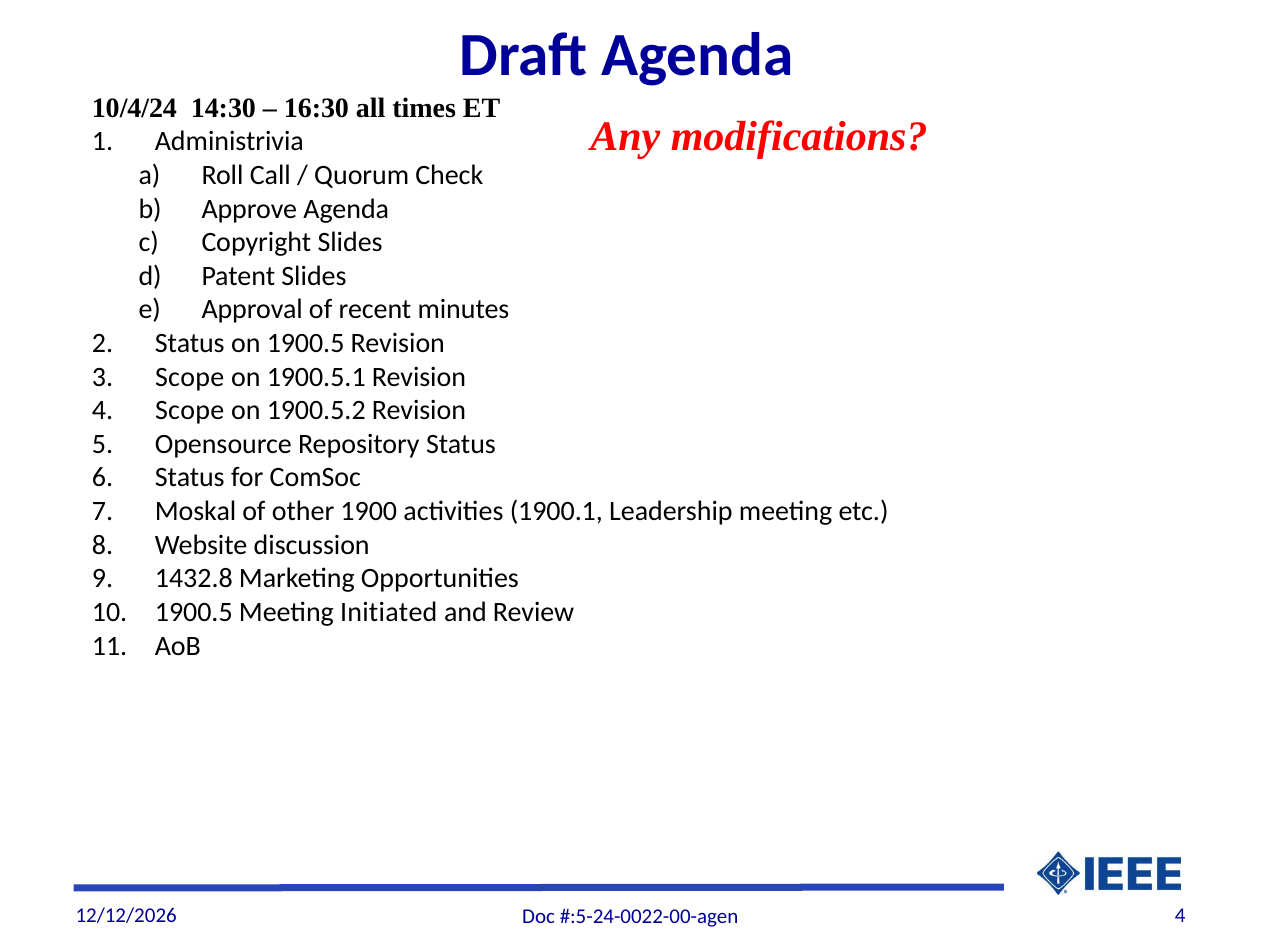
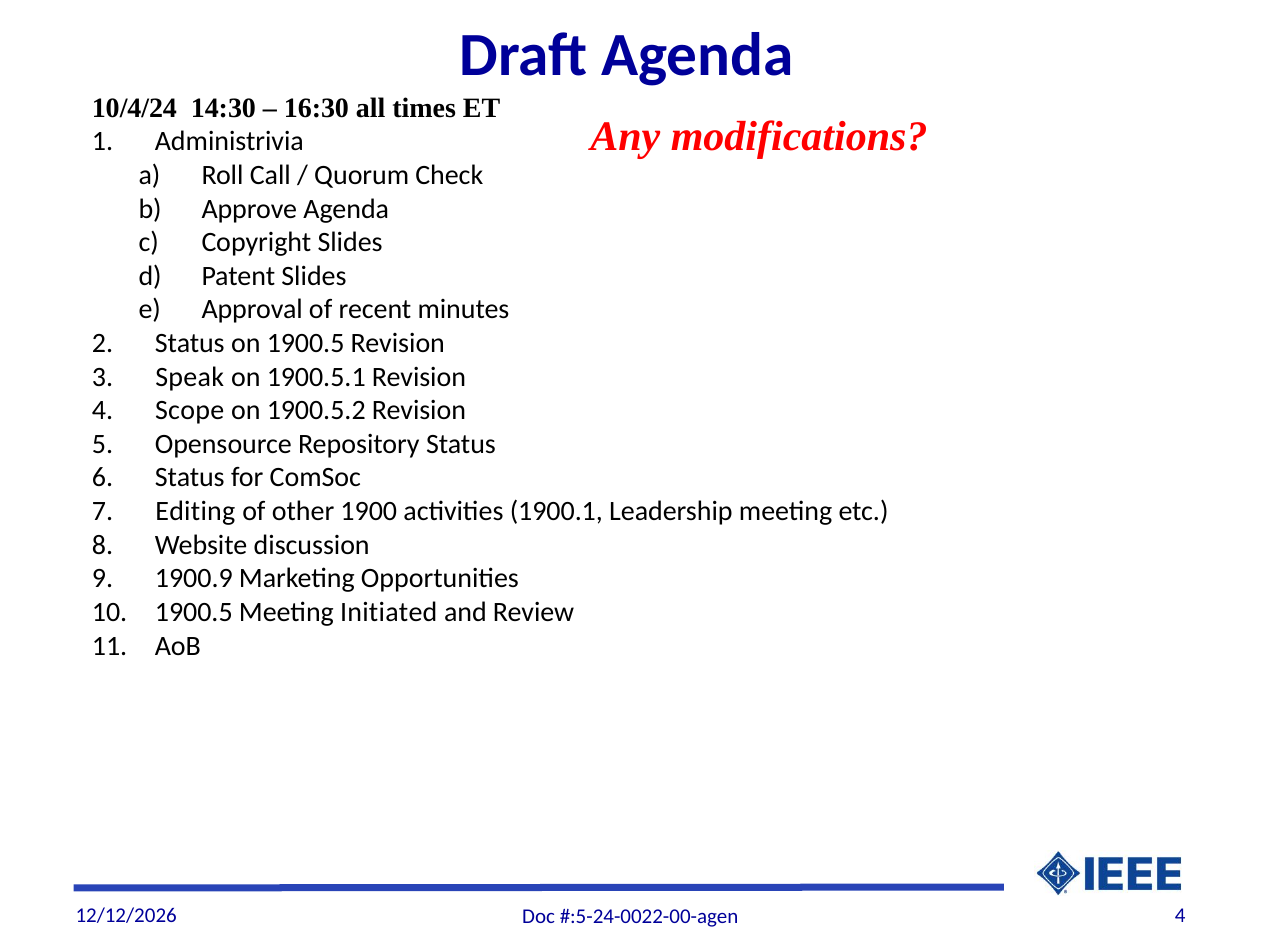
Scope: Scope -> Speak (190, 377)
Moskal: Moskal -> Editing (195, 511)
1432.8: 1432.8 -> 1900.9 (194, 578)
